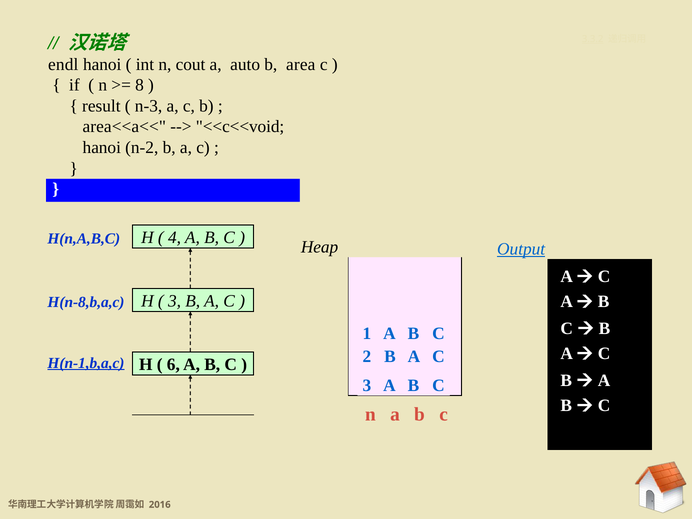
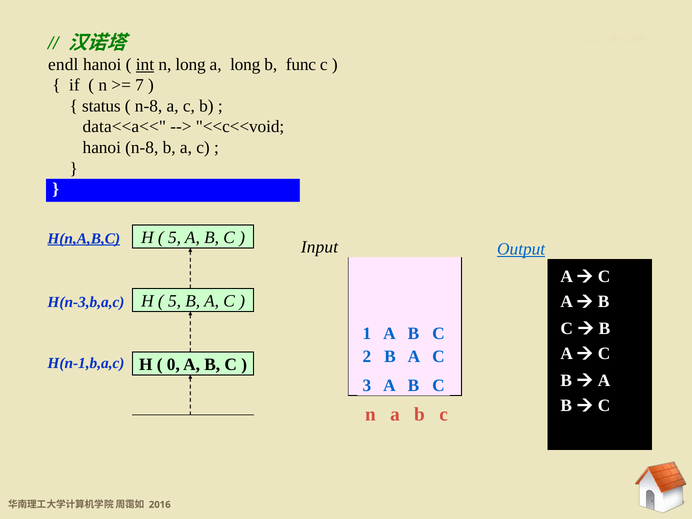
int underline: none -> present (145, 64)
n cout: cout -> long (191, 64)
a auto: auto -> long (245, 64)
area: area -> func (301, 64)
8: 8 -> 7 (140, 85)
result: result -> status (101, 106)
n-3: n-3 -> n-8 (149, 106)
area<<a<<: area<<a<< -> data<<a<< (124, 127)
hanoi n-2: n-2 -> n-8 (142, 148)
4: 4 -> 5 (175, 238)
H(n,A,B,C underline: none -> present (84, 239)
Heap: Heap -> Input (319, 247)
3: 3 -> 5 (175, 301)
H(n-8,b,a,c: H(n-8,b,a,c -> H(n-3,b,a,c (86, 302)
H(n-1,b,a,c underline: present -> none (86, 363)
6: 6 -> 0 (173, 365)
